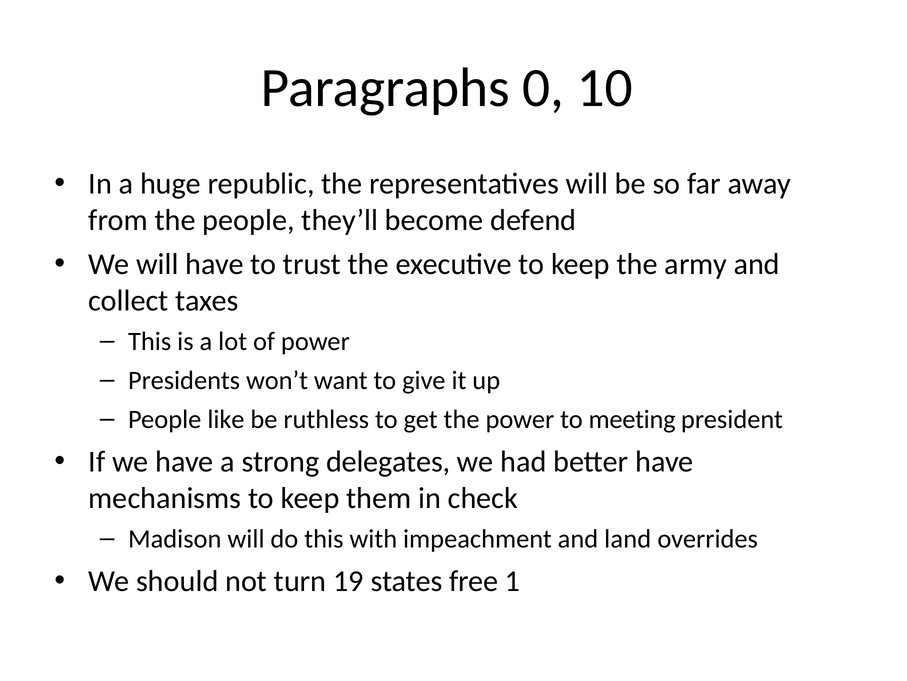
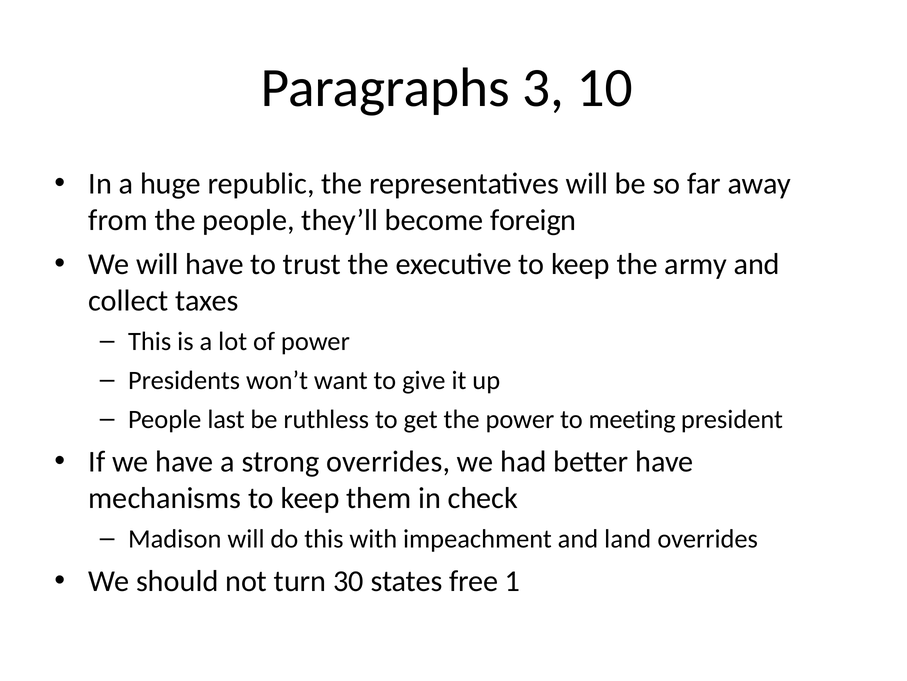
0: 0 -> 3 (543, 88)
defend: defend -> foreign (533, 220)
like: like -> last (226, 419)
strong delegates: delegates -> overrides (388, 461)
19: 19 -> 30 (348, 581)
